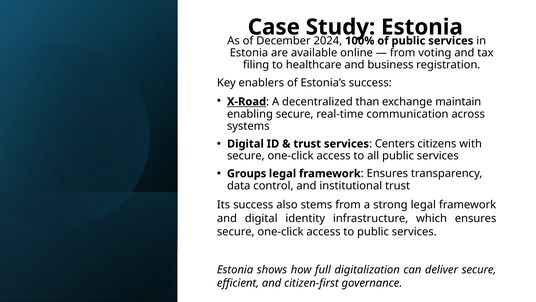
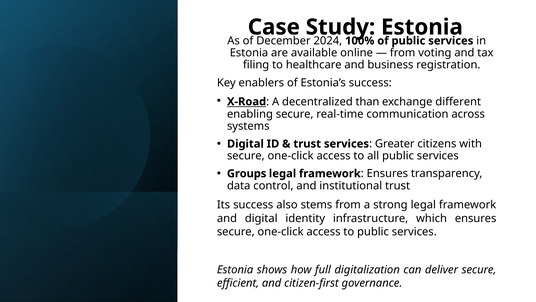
maintain: maintain -> different (458, 101)
Centers: Centers -> Greater (395, 144)
